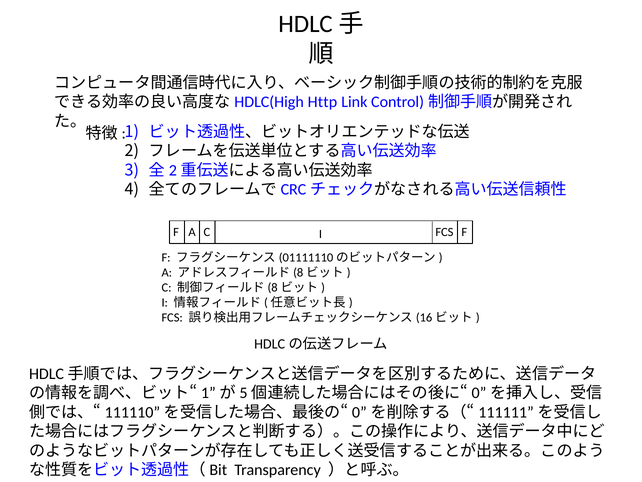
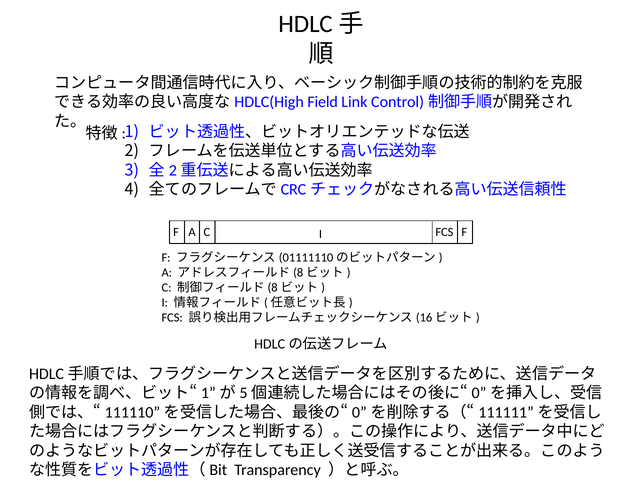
Http: Http -> Field (323, 102)
